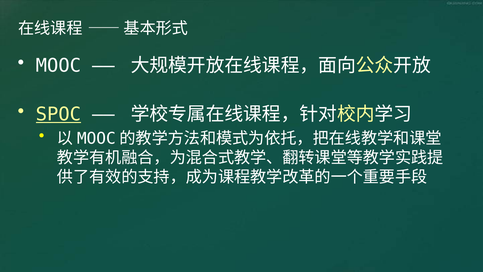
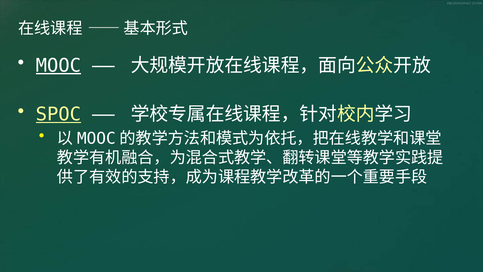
MOOC underline: none -> present (58, 65)
